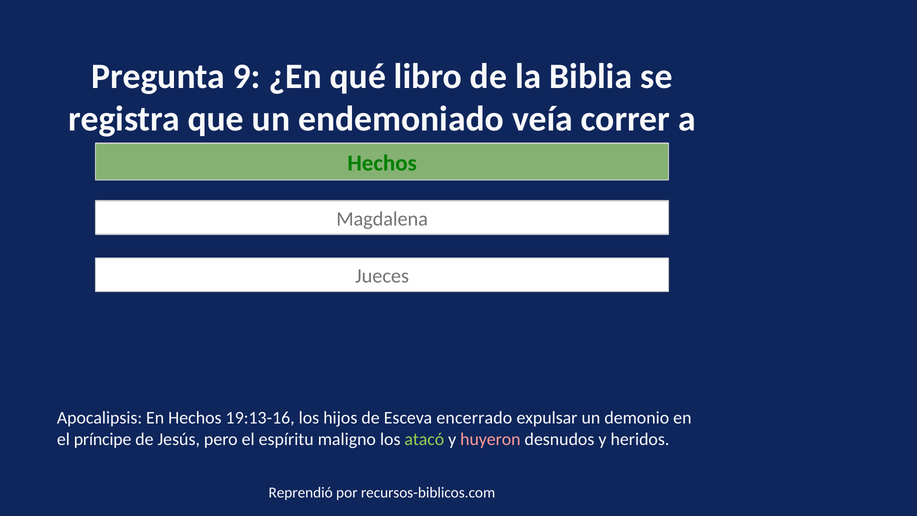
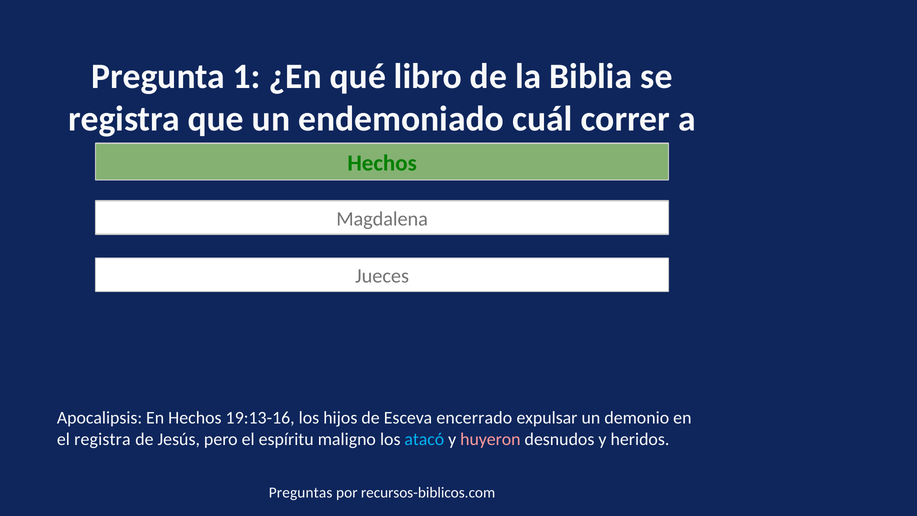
9: 9 -> 1 (247, 76)
veía: veía -> cuál (542, 119)
el príncipe: príncipe -> registra (102, 439)
atacó colour: light green -> light blue (424, 439)
Reprendió: Reprendió -> Preguntas (301, 492)
